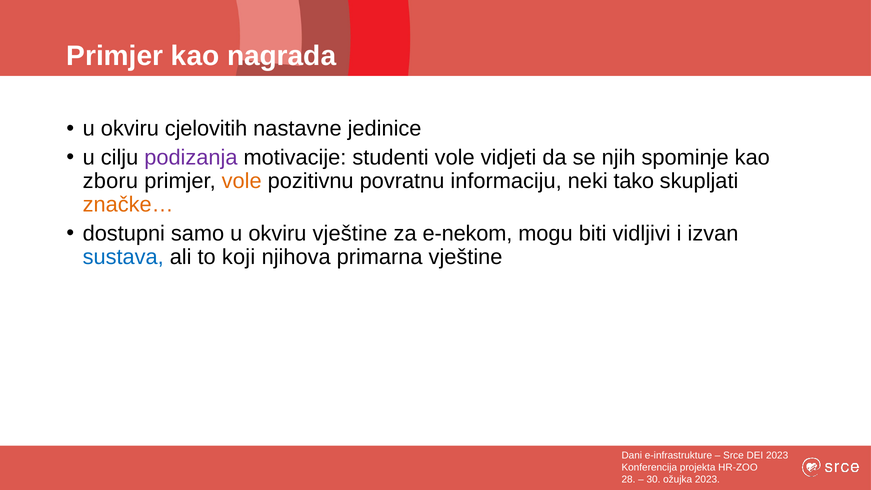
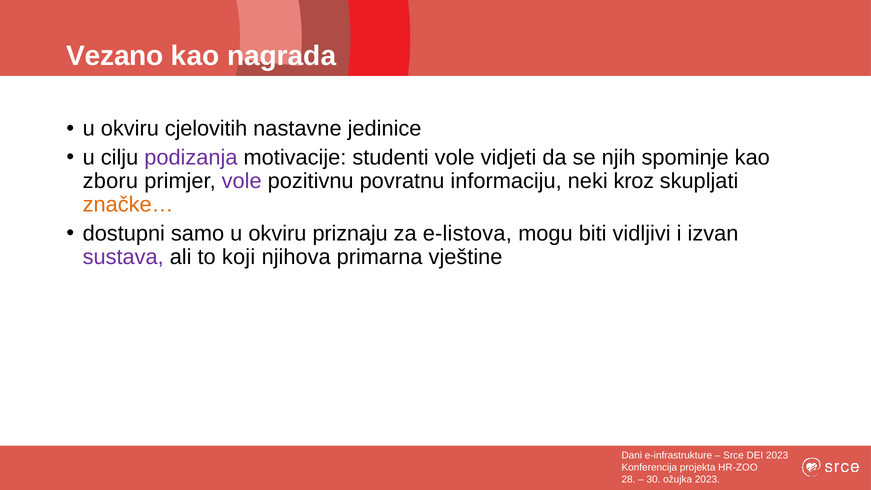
Primjer: Primjer -> Vezano (115, 56)
vole colour: orange -> purple (242, 181)
tako: tako -> kroz (634, 181)
okviru vještine: vještine -> priznaju (350, 234)
e-nekom: e-nekom -> e-listova (467, 234)
sustava colour: blue -> purple (123, 257)
